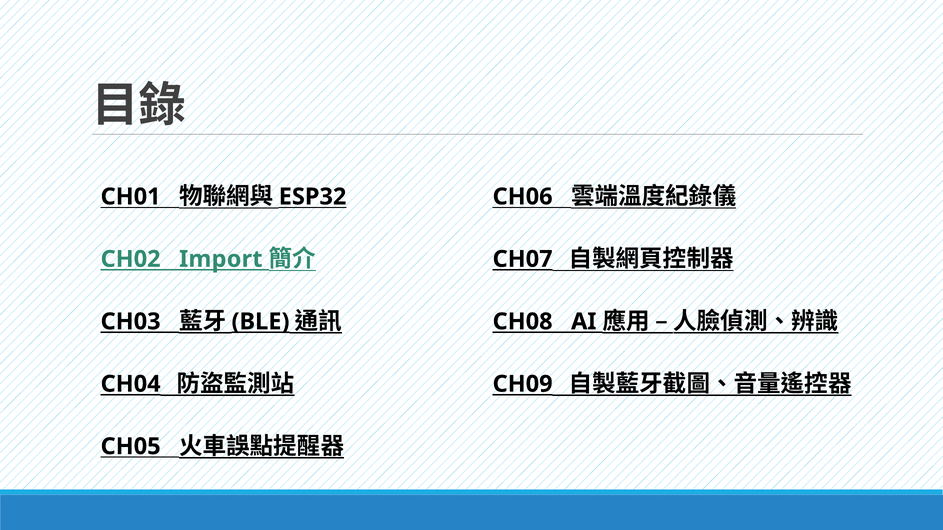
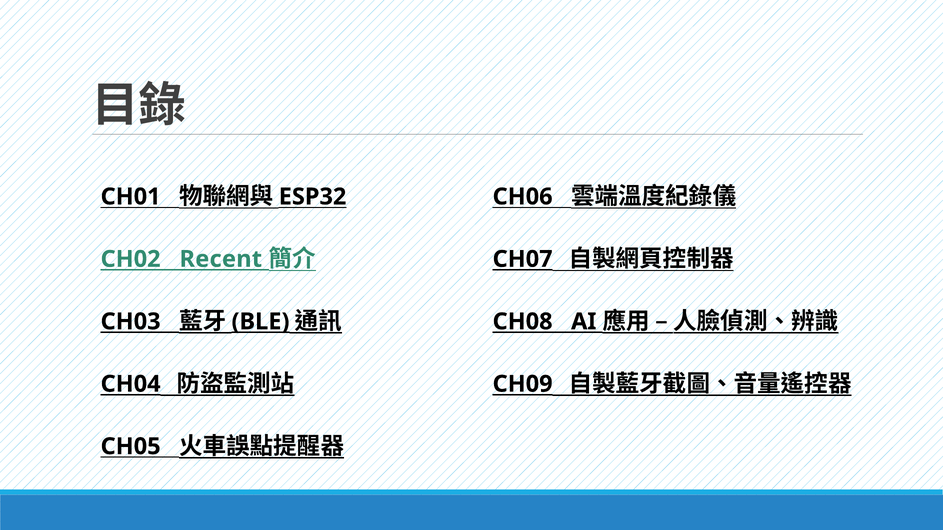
Import: Import -> Recent (221, 259)
